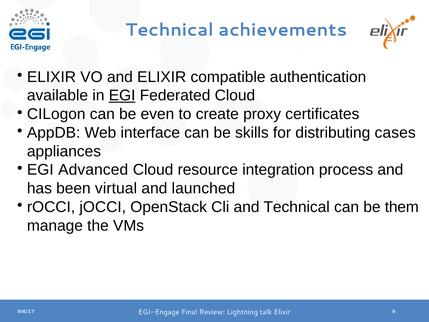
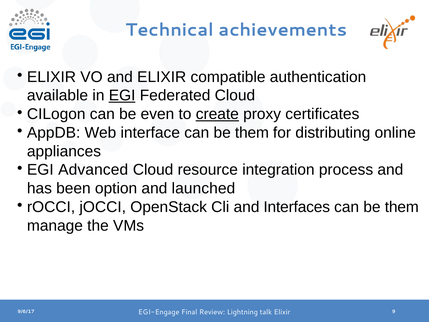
create underline: none -> present (217, 114)
interface can be skills: skills -> them (252, 133)
cases: cases -> online (395, 133)
virtual: virtual -> option (116, 188)
and Technical: Technical -> Interfaces (297, 207)
